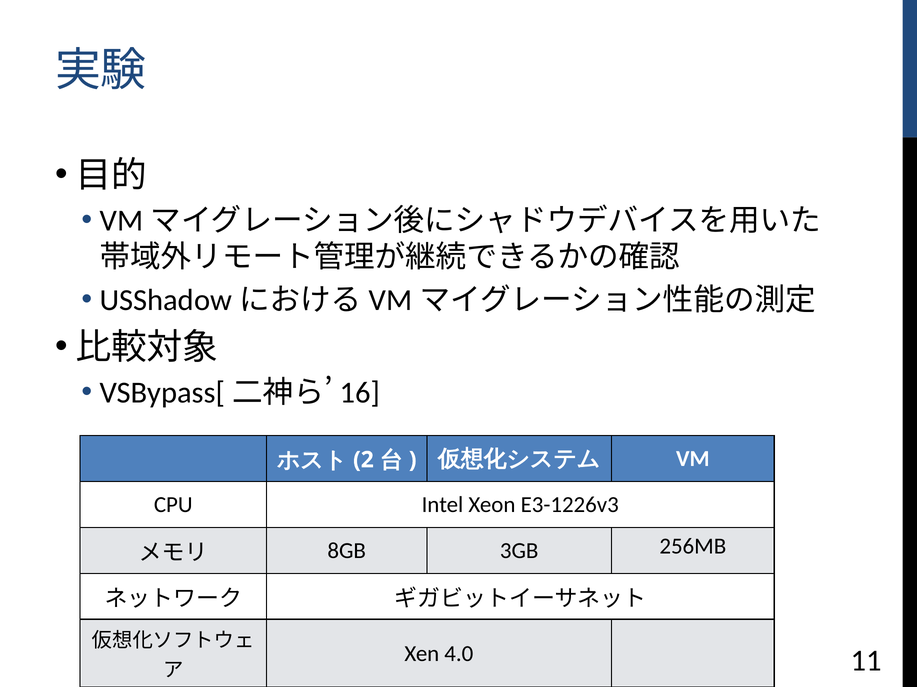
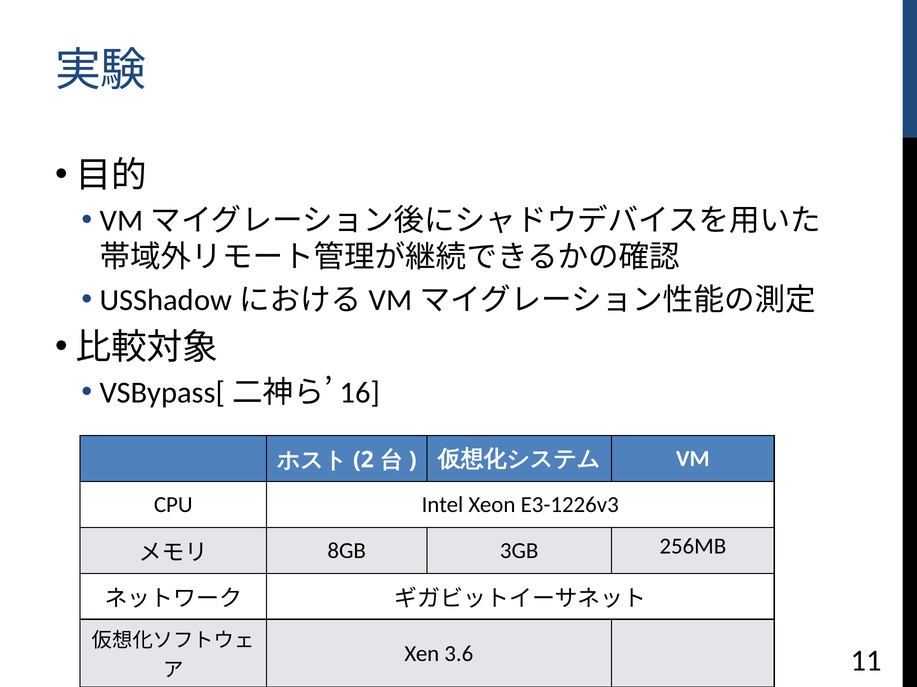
4.0: 4.0 -> 3.6 (459, 654)
